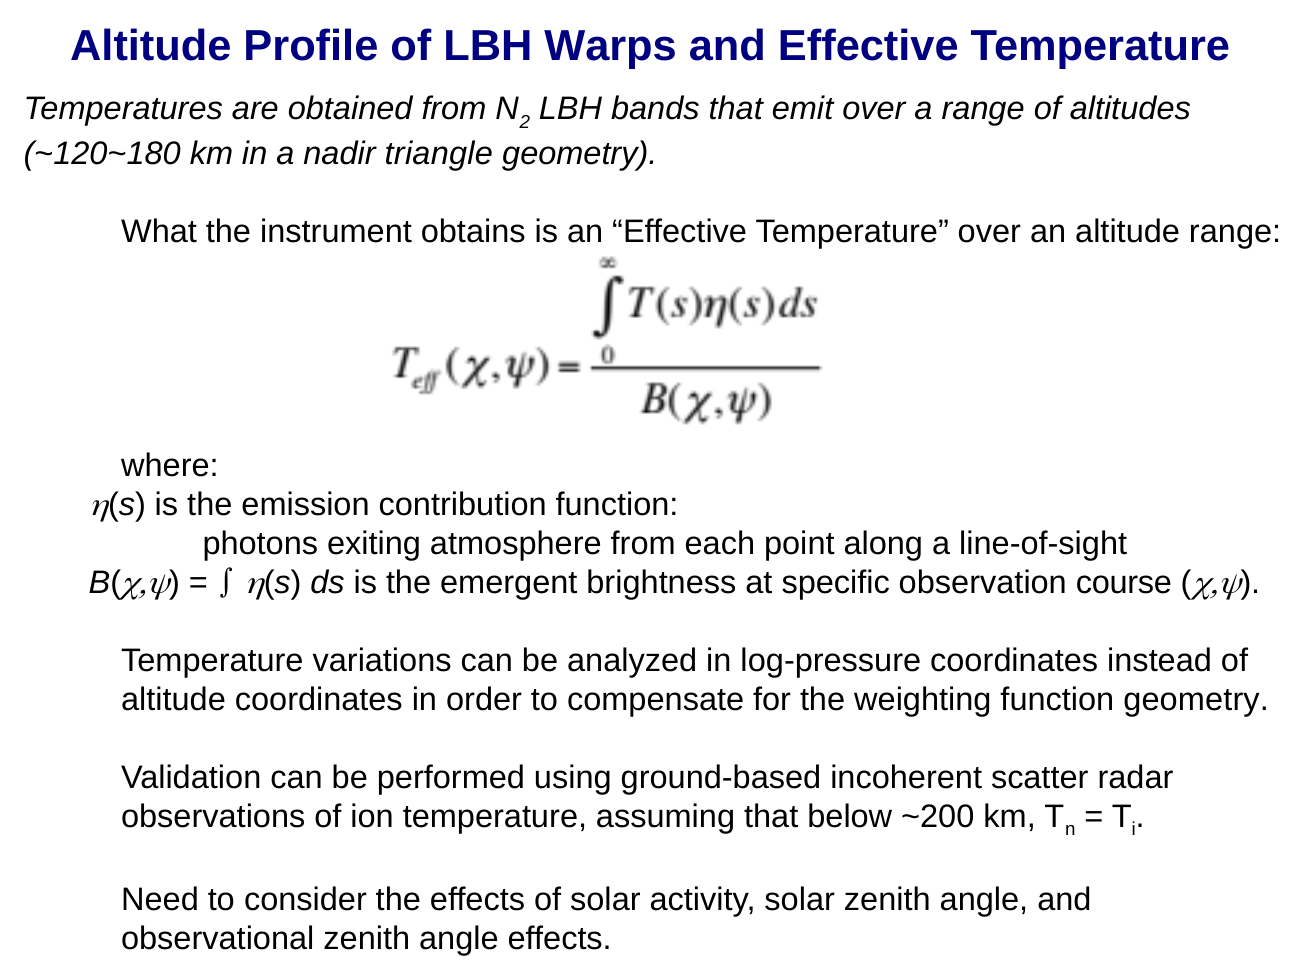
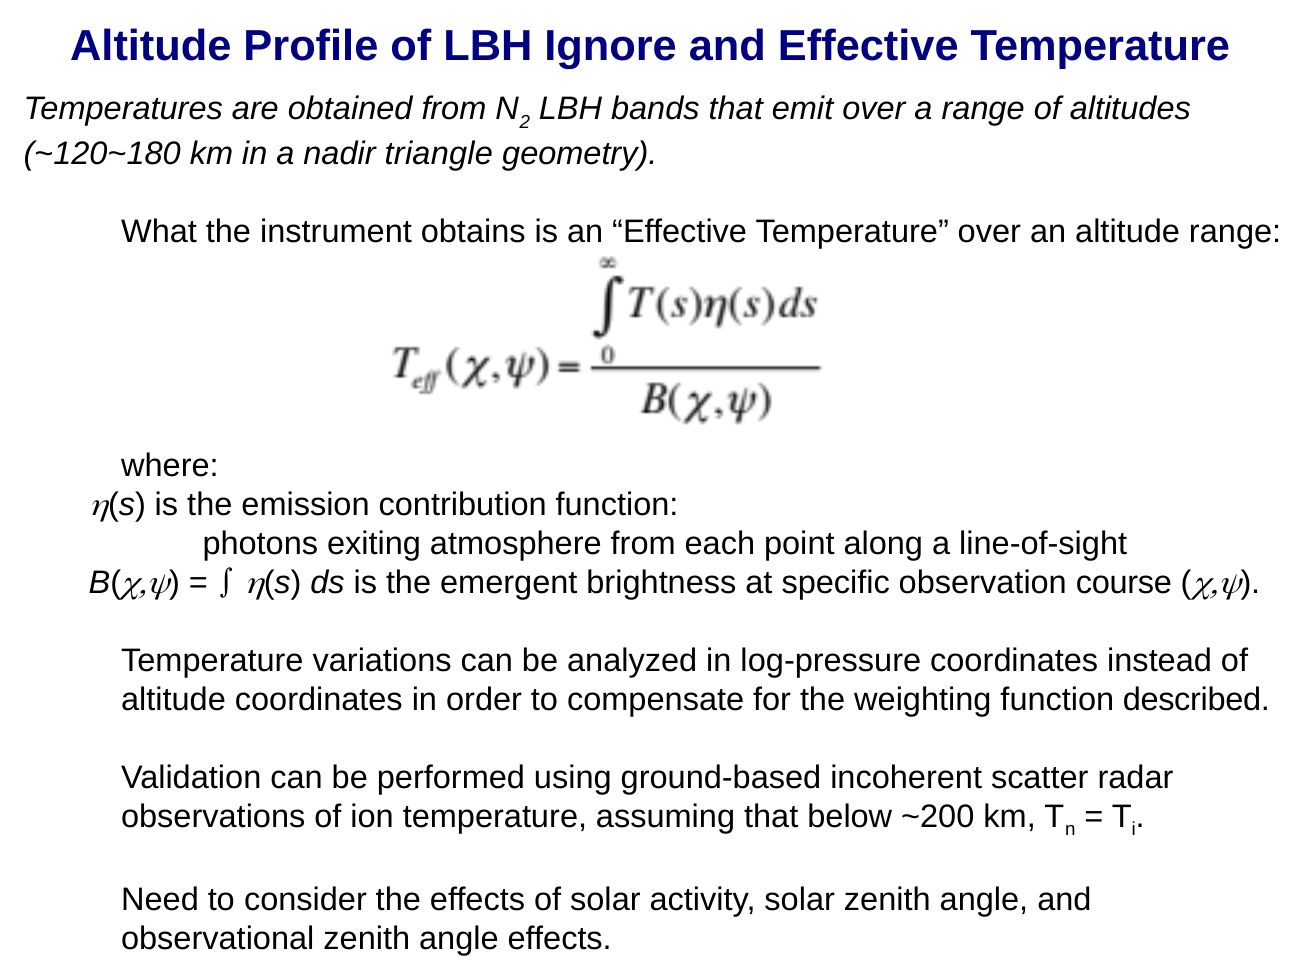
Warps: Warps -> Ignore (611, 46)
function geometry: geometry -> described (1196, 700)
